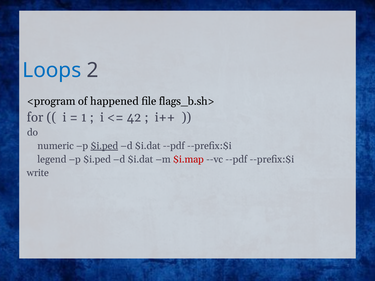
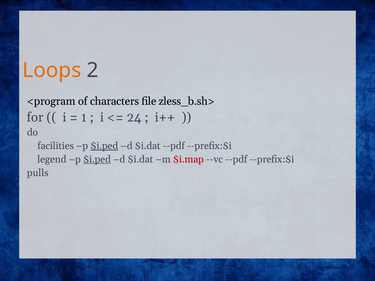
Loops colour: blue -> orange (52, 70)
happened: happened -> characters (115, 101)
flags_b.sh>: flags_b.sh> -> zless_b.sh> (187, 101)
42: 42 -> 24 (134, 118)
numeric: numeric -> facilities (56, 146)
$i.ped underline: none -> present (97, 159)
write: write -> pulls (38, 173)
